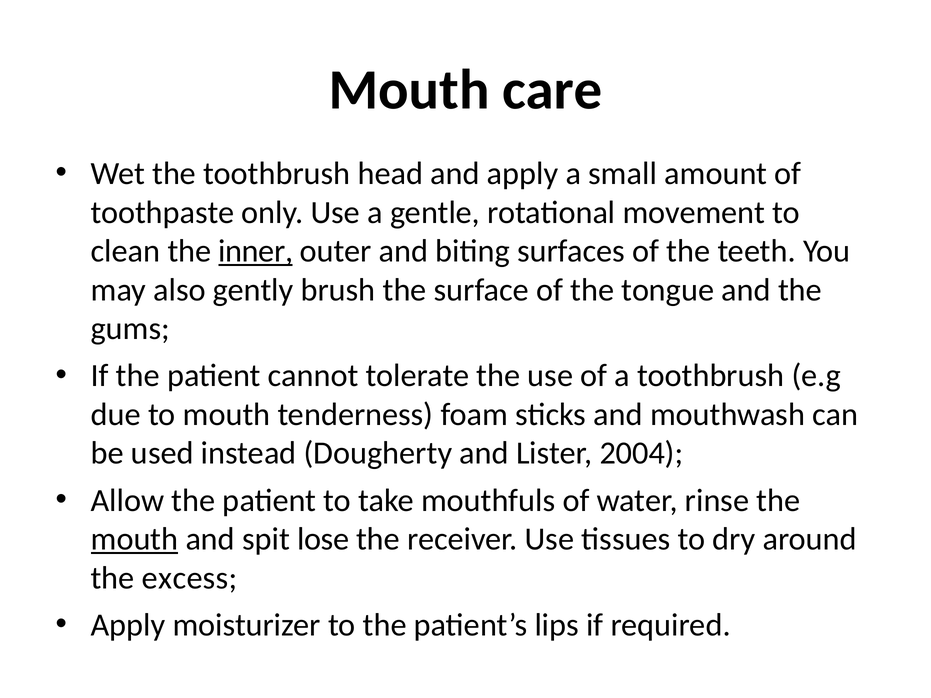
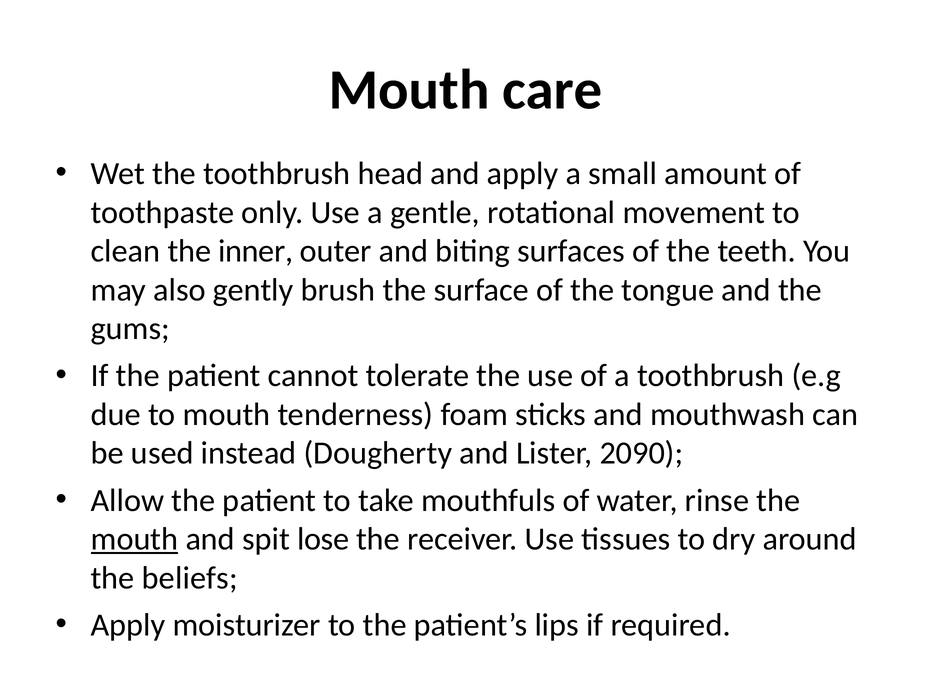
inner underline: present -> none (256, 251)
2004: 2004 -> 2090 (641, 453)
excess: excess -> beliefs (190, 578)
